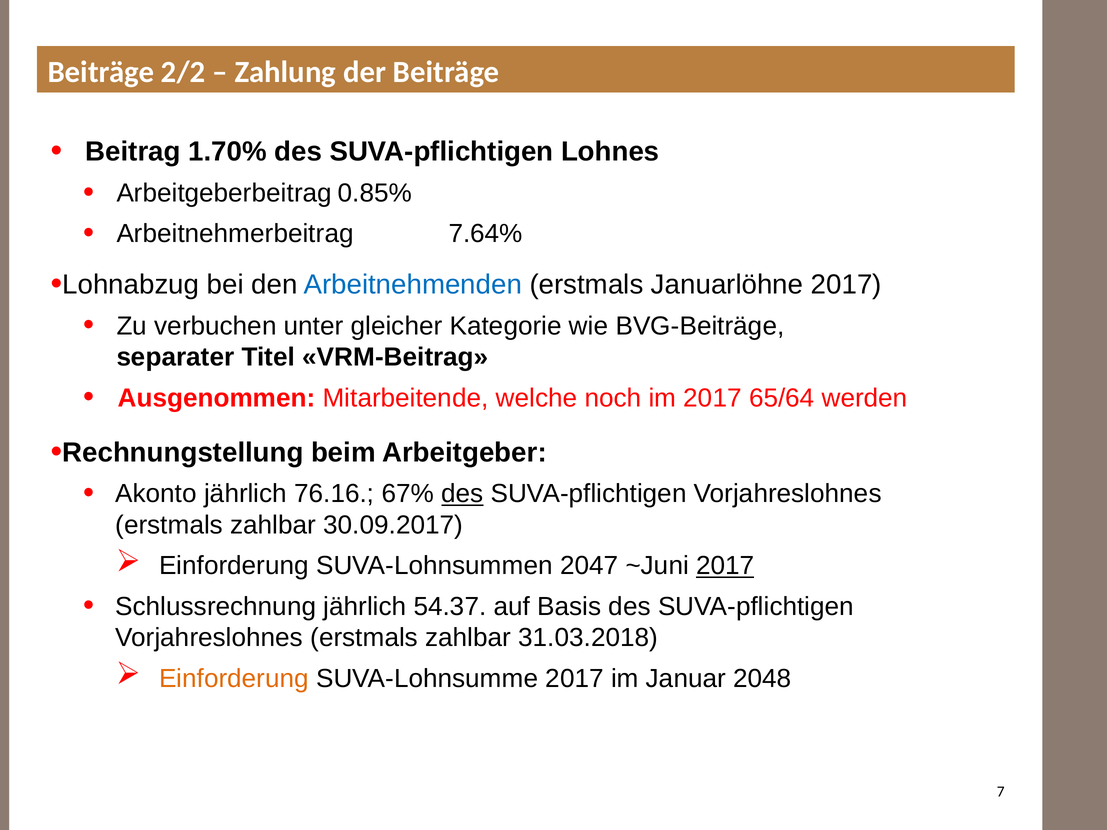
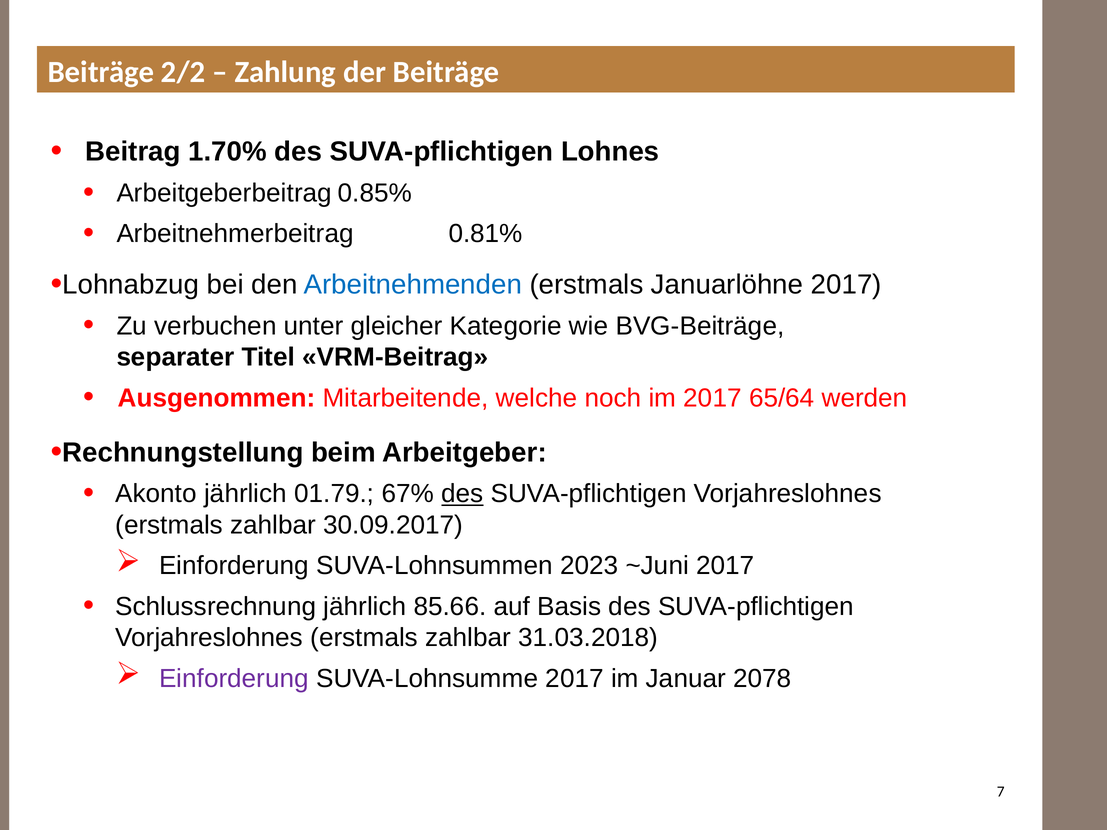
7.64%: 7.64% -> 0.81% (486, 234)
76.16: 76.16 -> 01.79 (334, 494)
2047: 2047 -> 2023 (589, 566)
2017 underline: present -> none (725, 566)
54.37: 54.37 -> 85.66 (450, 607)
Einforderung colour: orange -> purple (234, 679)
2048: 2048 -> 2078 (762, 679)
